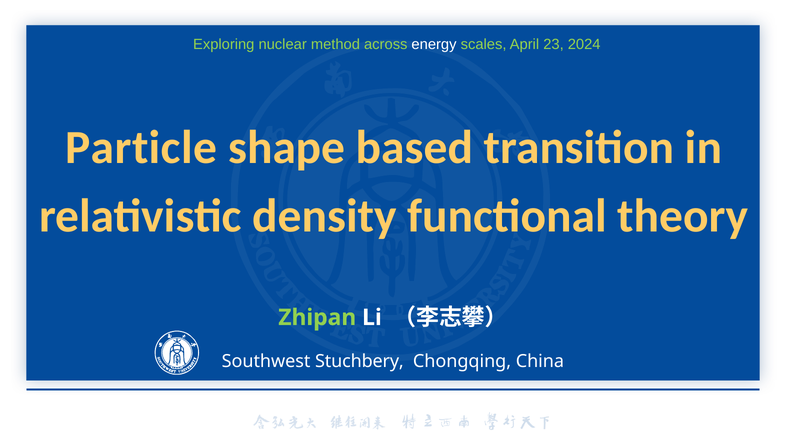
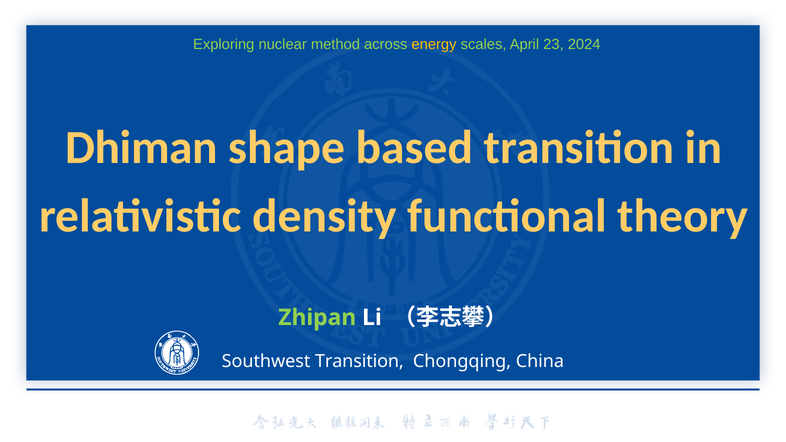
energy colour: white -> yellow (434, 44)
Particle: Particle -> Dhiman (142, 148)
Southwest Stuchbery: Stuchbery -> Transition (359, 361)
